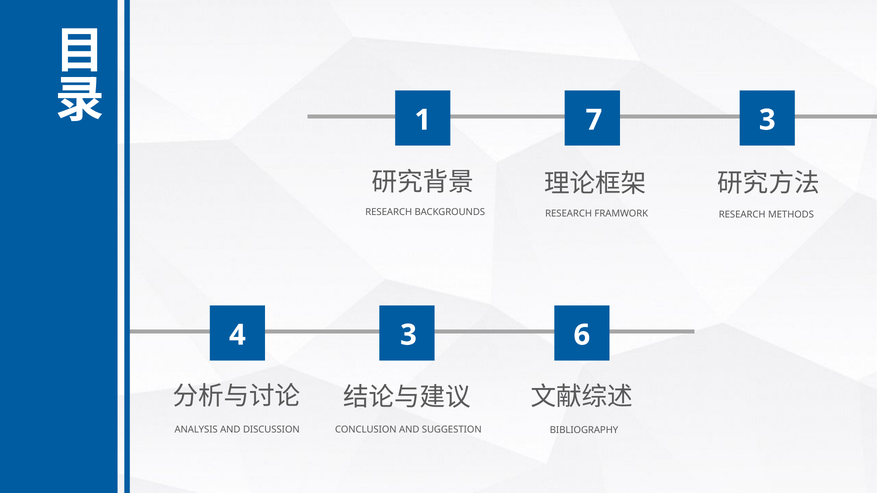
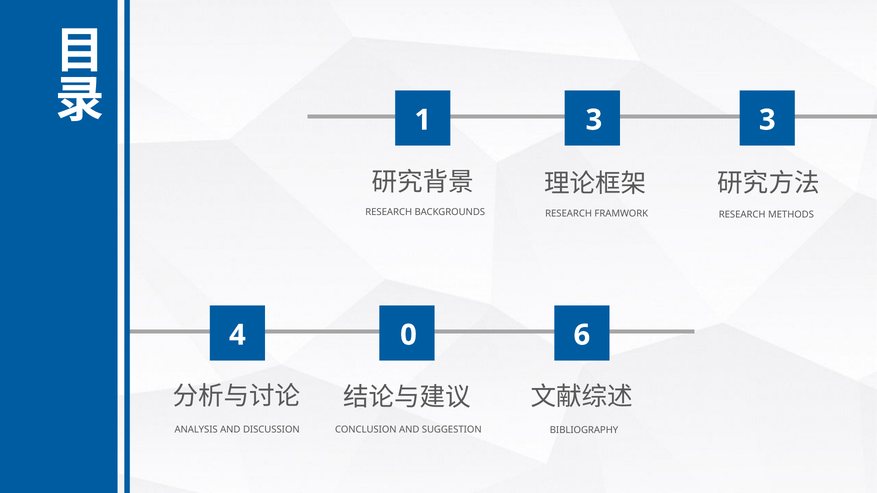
1 7: 7 -> 3 (594, 120)
4 3: 3 -> 0 (408, 335)
